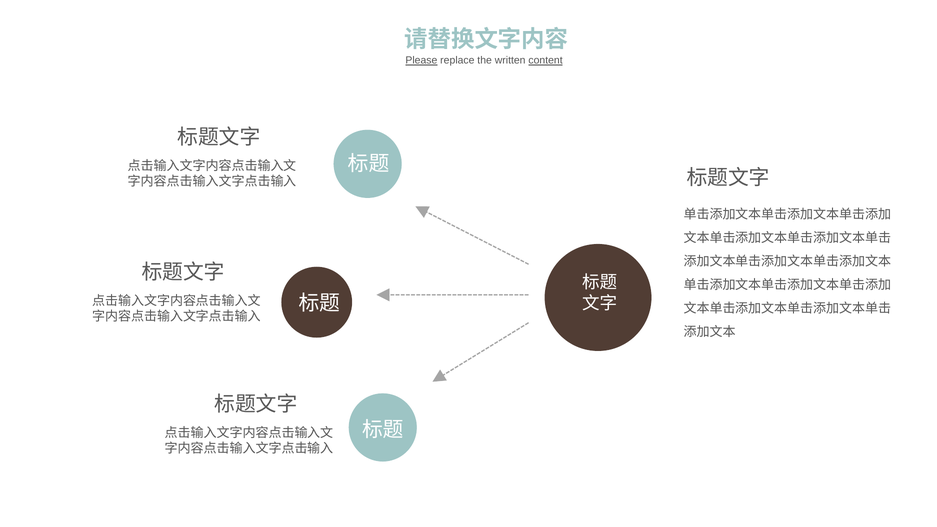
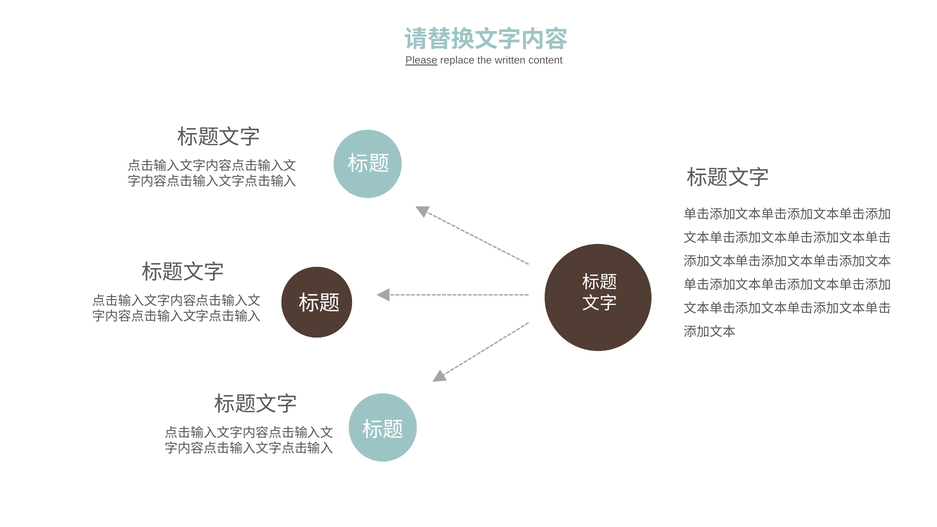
content underline: present -> none (546, 61)
